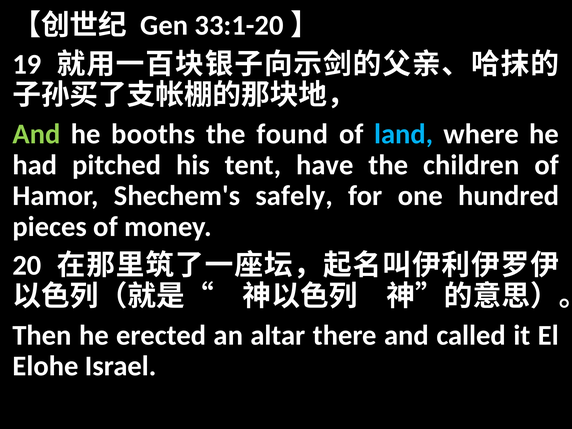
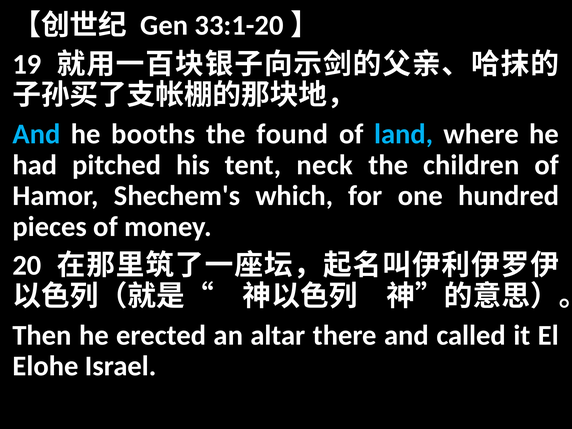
And colour: light green -> light blue (36, 134)
have: have -> neck (325, 165)
safely: safely -> which (294, 196)
